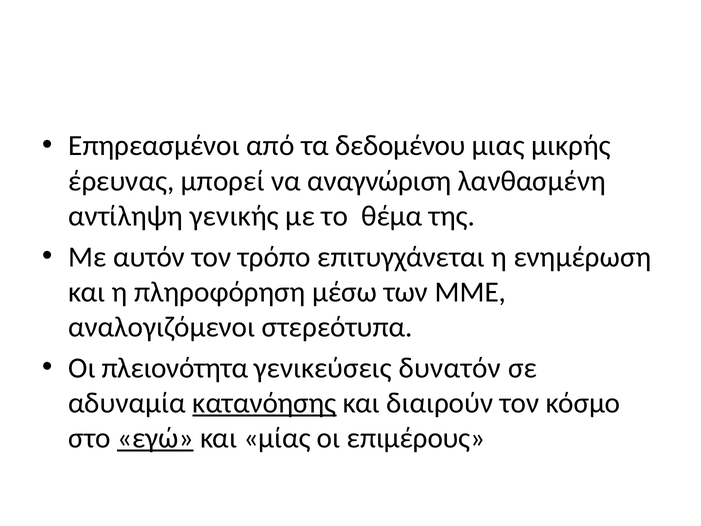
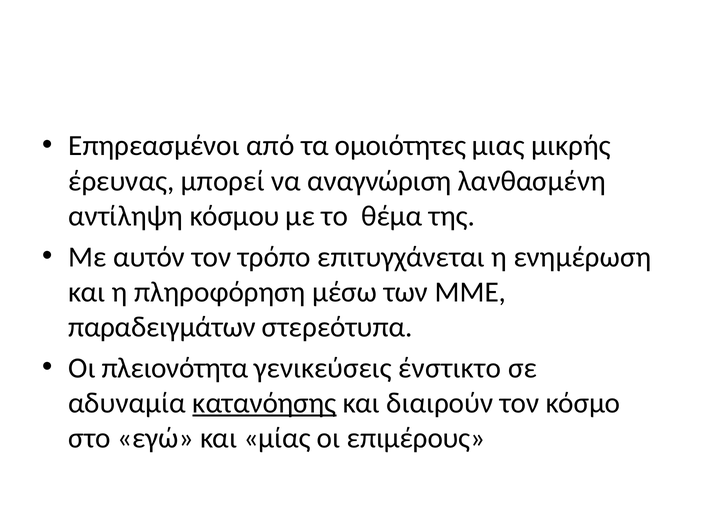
δεδομένου: δεδομένου -> ομοιότητες (400, 146)
γενικής: γενικής -> κόσμου (234, 216)
αναλογιζόμενοι: αναλογιζόμενοι -> παραδειγμάτων (162, 327)
δυνατόν: δυνατόν -> ένστικτο (450, 368)
εγώ underline: present -> none (155, 438)
